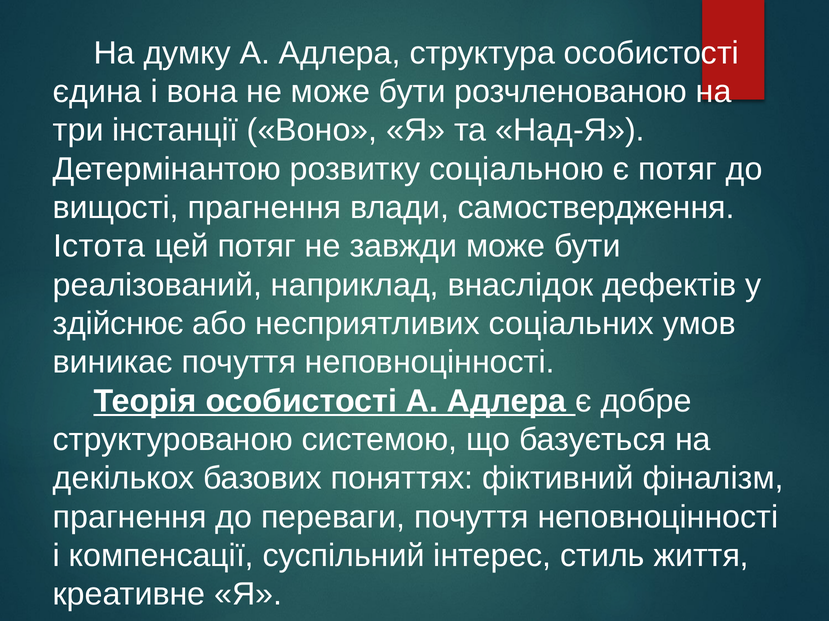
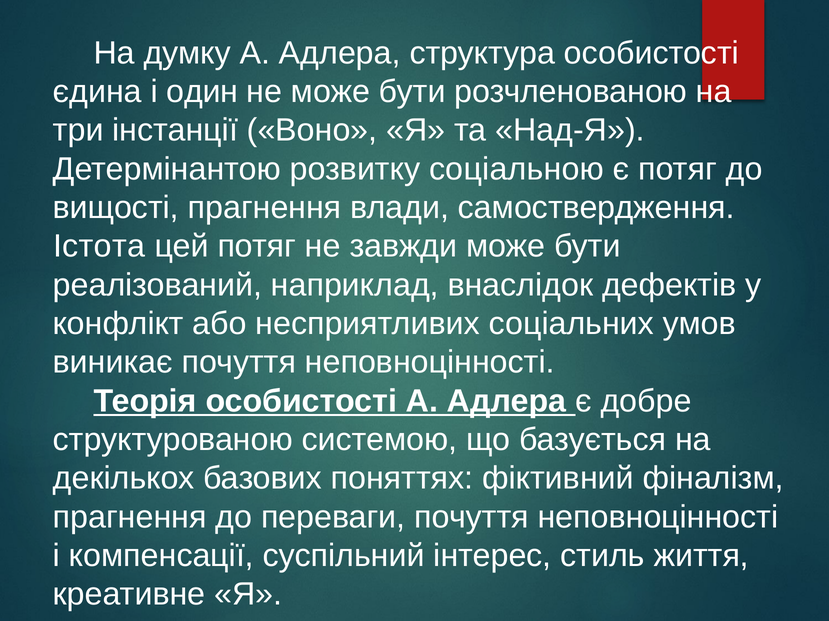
вона: вона -> один (202, 92)
здійснює: здійснює -> конфлікт (118, 324)
